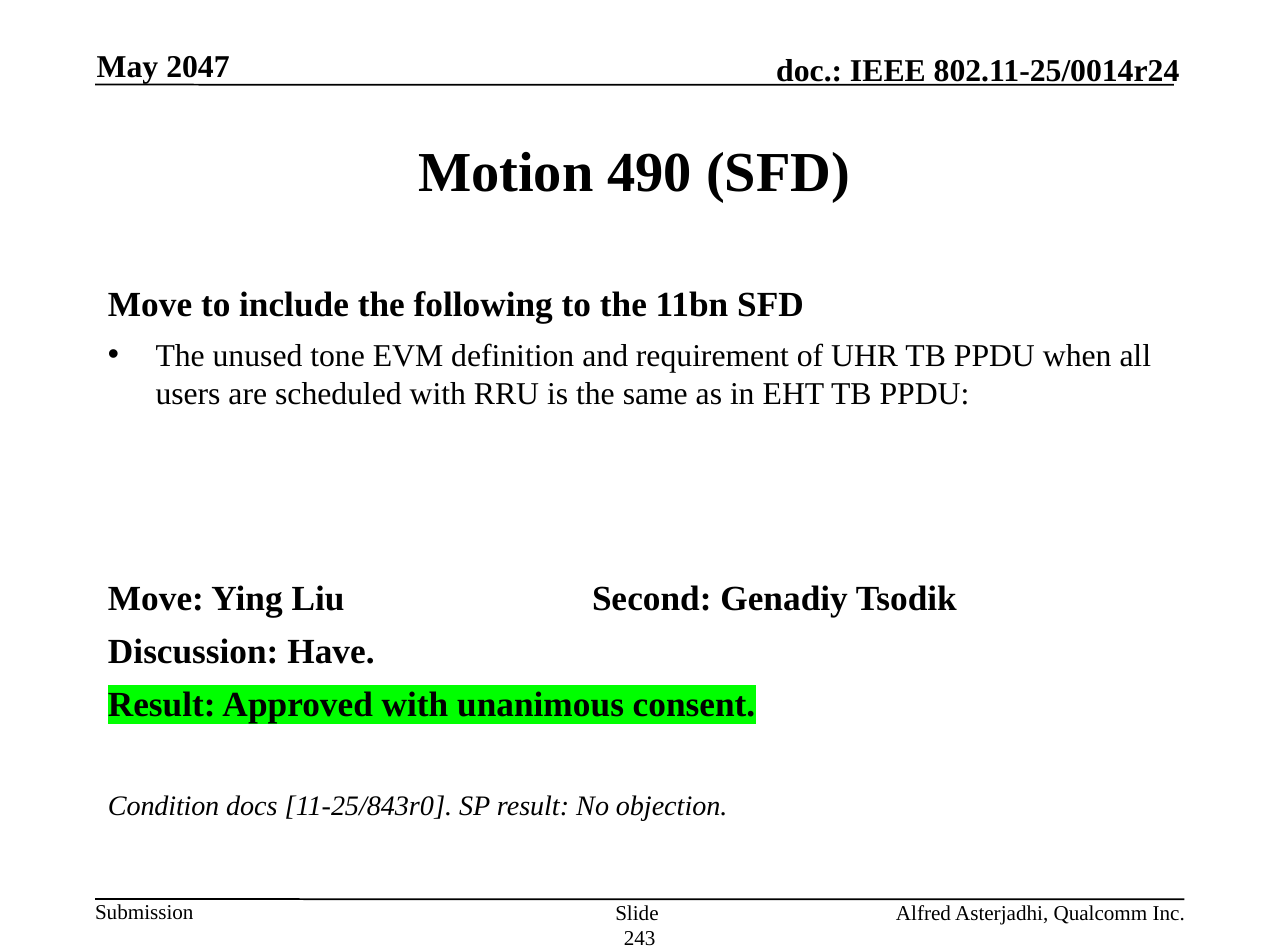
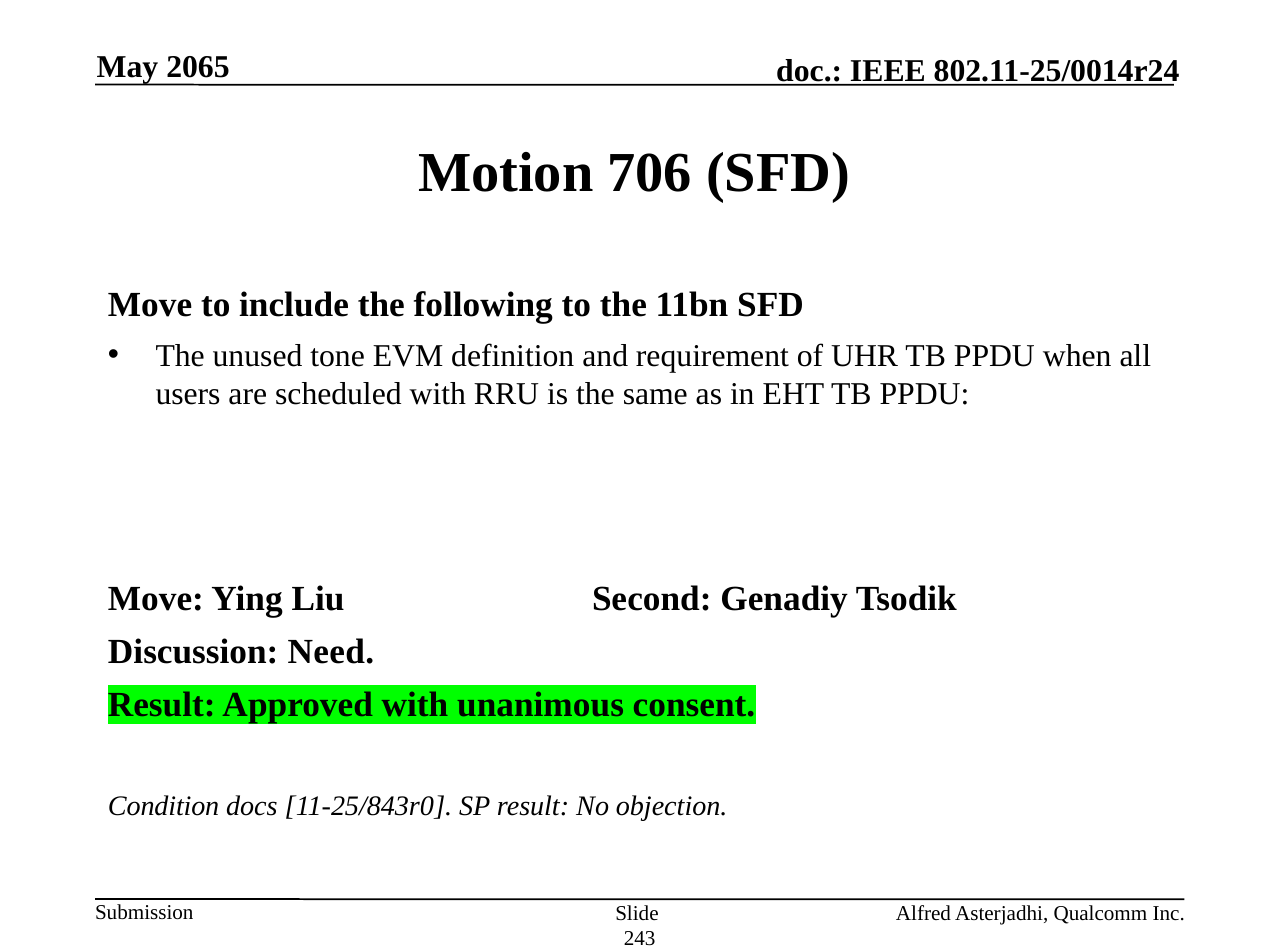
2047: 2047 -> 2065 (198, 67)
490: 490 -> 706 (650, 173)
Have: Have -> Need (331, 652)
